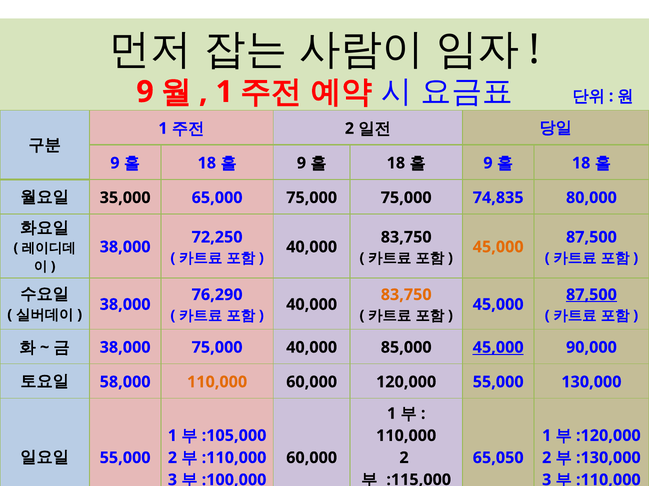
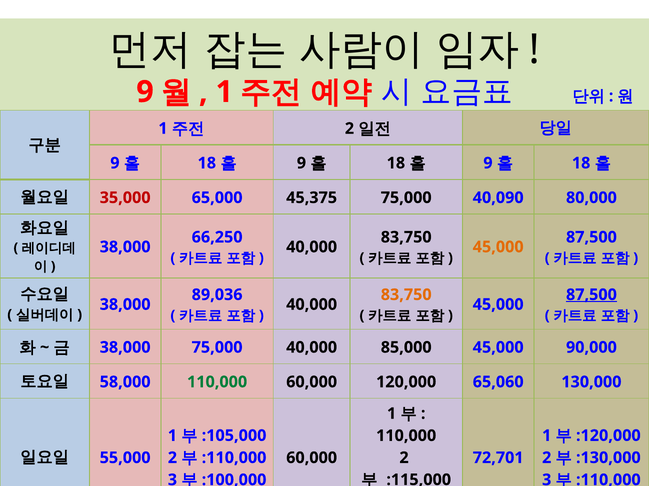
35,000 colour: black -> red (125, 198)
65,000 75,000: 75,000 -> 45,375 (312, 198)
74,835: 74,835 -> 40,090 (498, 198)
72,250: 72,250 -> 66,250 (217, 238)
76,290: 76,290 -> 89,036 (217, 295)
45,000 underline: present -> none (498, 348)
110,000 colour: orange -> green (217, 383)
120,000 55,000: 55,000 -> 65,060 (498, 383)
65,050: 65,050 -> 72,701 (498, 458)
